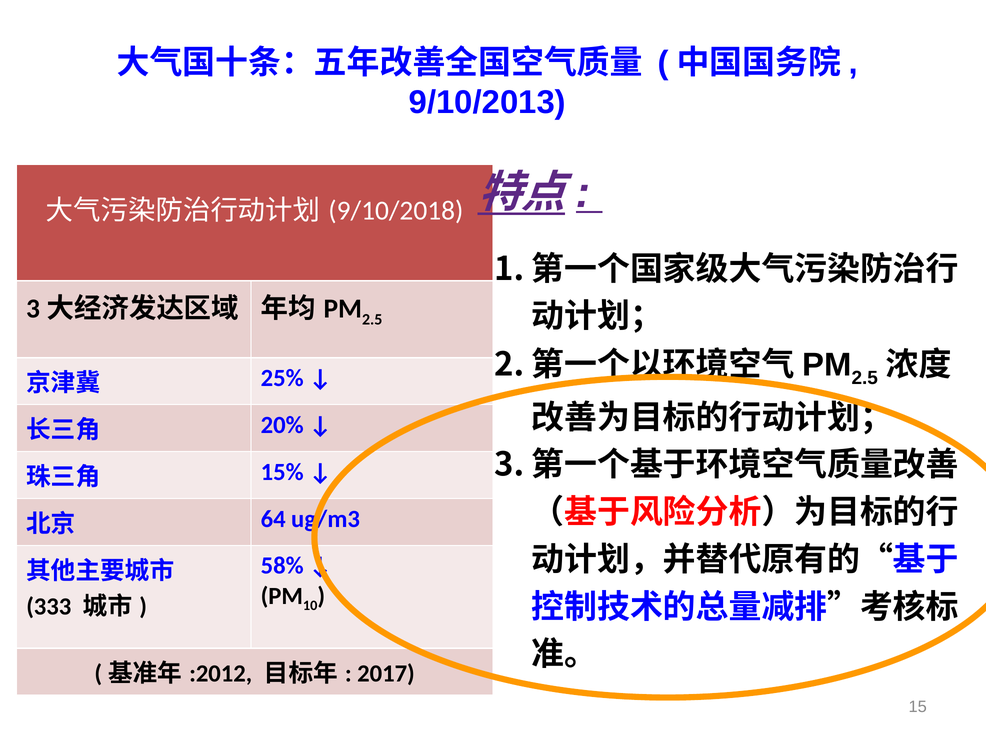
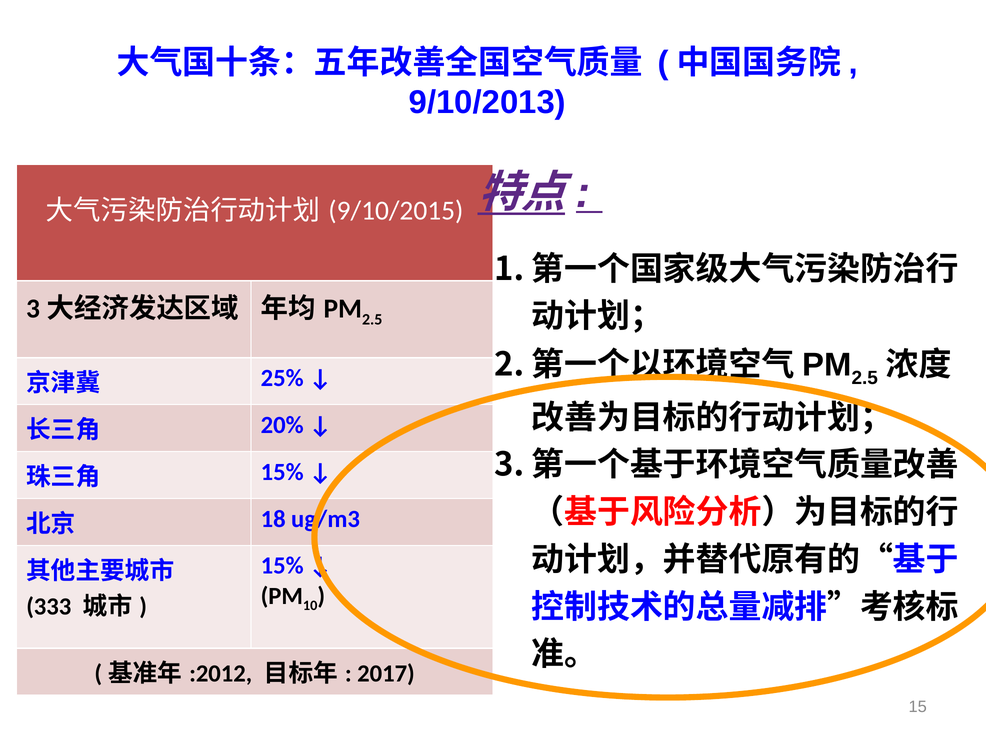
9/10/2018: 9/10/2018 -> 9/10/2015 (396, 210)
64: 64 -> 18 (273, 519)
58%: 58% -> 15% (282, 565)
